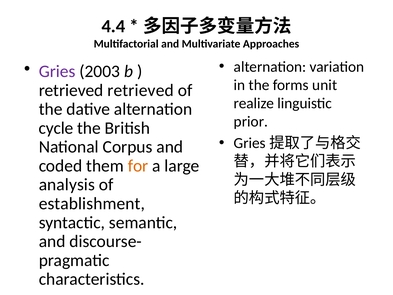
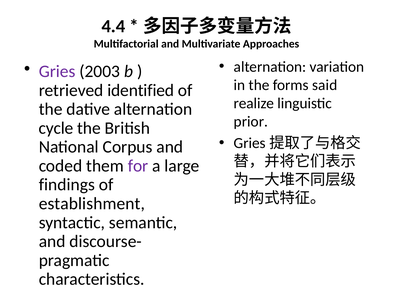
unit: unit -> said (325, 85)
retrieved retrieved: retrieved -> identified (141, 90)
for colour: orange -> purple (138, 166)
analysis: analysis -> findings (67, 185)
